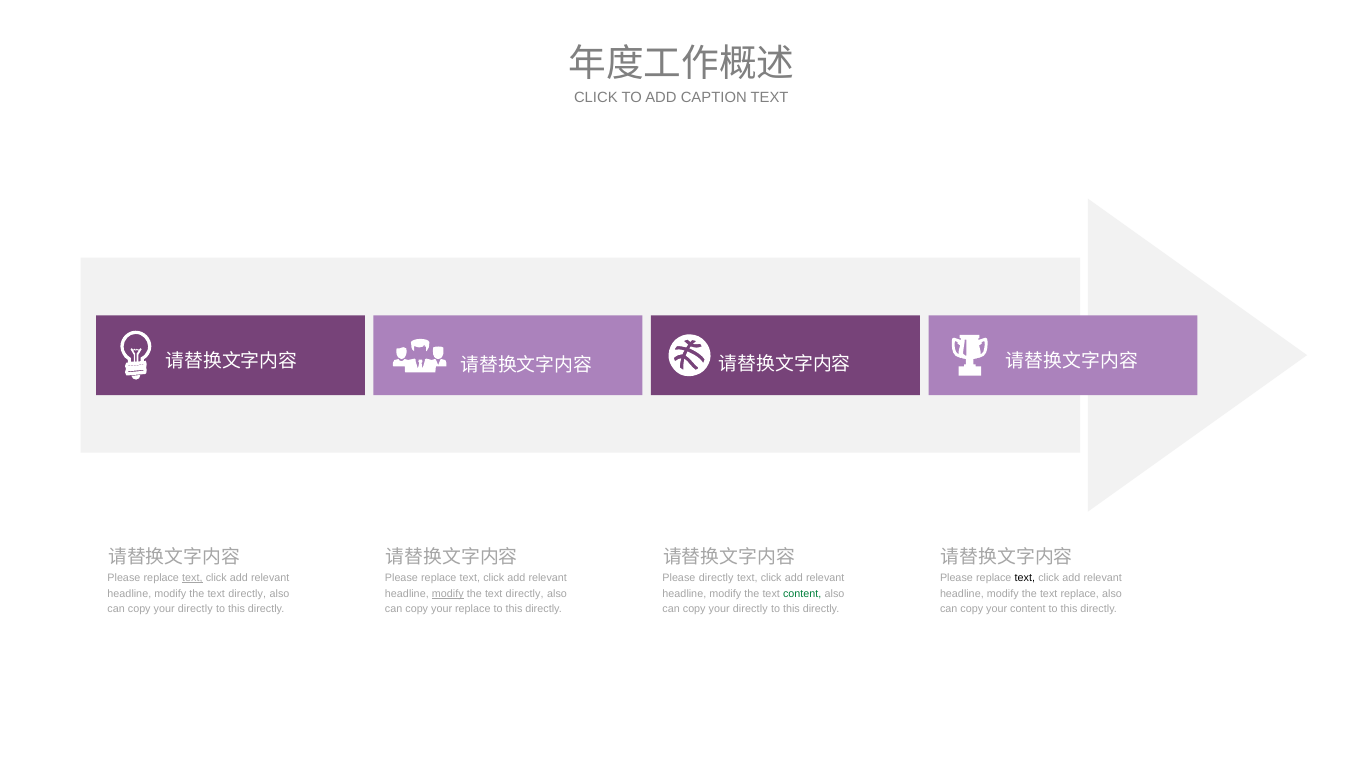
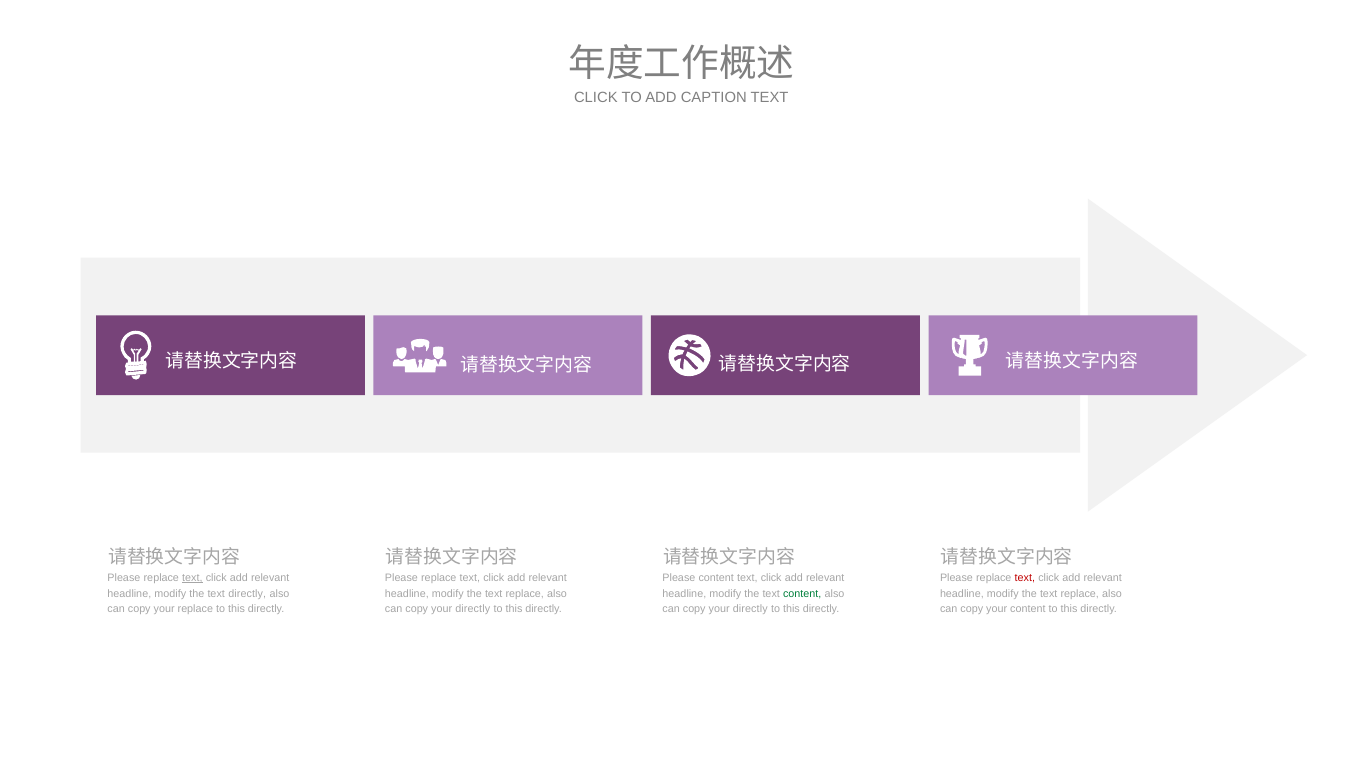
Please directly: directly -> content (716, 578)
text colour: black -> red (1025, 578)
modify underline: present -> none (448, 593)
directly: directly -> replace (525, 593)
directly: directly -> replace (195, 609)
replace: replace -> directly (473, 609)
